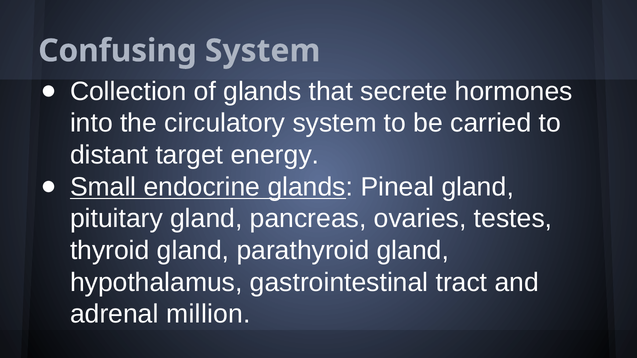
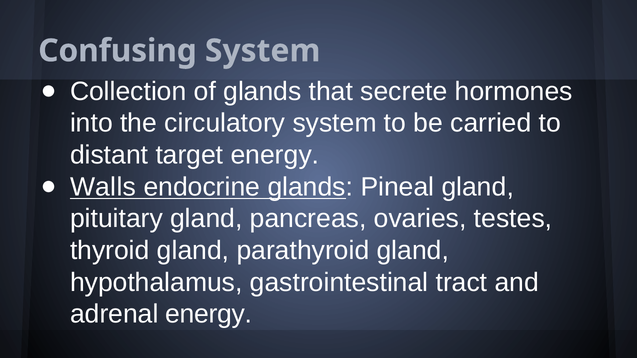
Small: Small -> Walls (103, 187)
adrenal million: million -> energy (209, 314)
